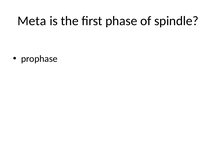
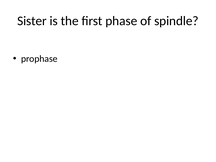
Meta: Meta -> Sister (32, 21)
